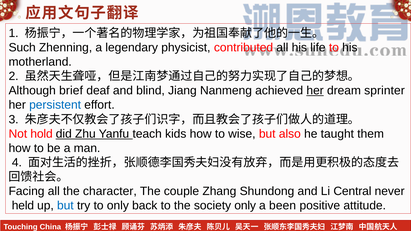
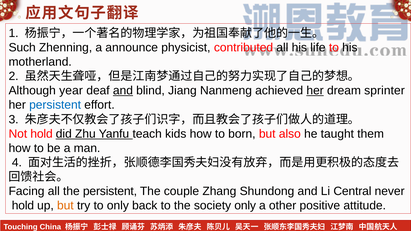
legendary: legendary -> announce (132, 48)
brief: brief -> year (71, 91)
and underline: none -> present (123, 91)
wise: wise -> born (242, 134)
the character: character -> persistent (110, 191)
held: held -> hold (23, 206)
but colour: blue -> orange (65, 206)
been: been -> other (283, 206)
